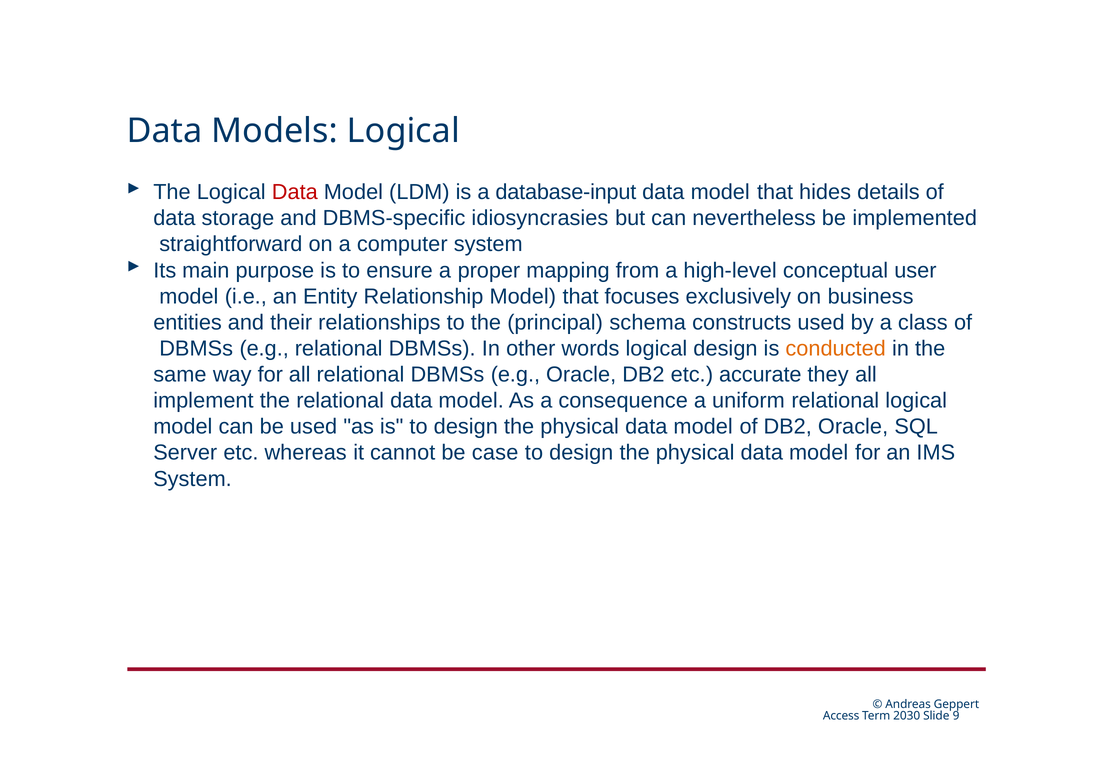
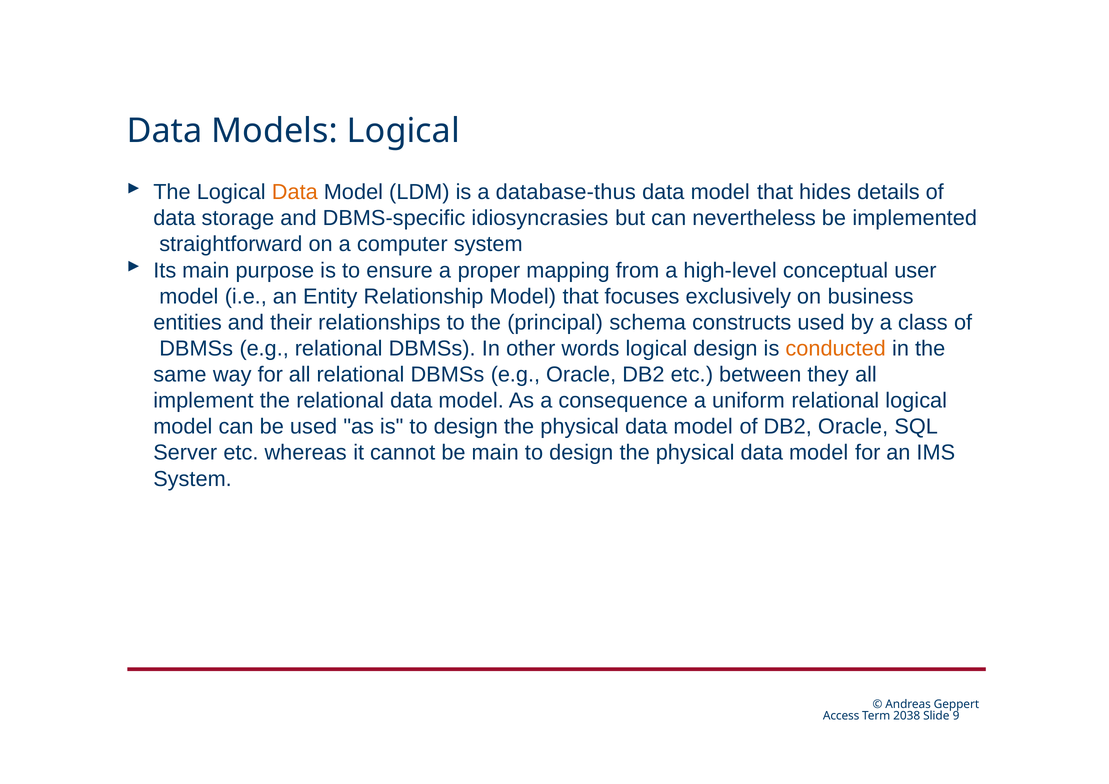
Data colour: red -> orange (295, 192)
database-input: database-input -> database-thus (566, 192)
accurate: accurate -> between (760, 375)
be case: case -> main (495, 453)
2030: 2030 -> 2038 (907, 716)
